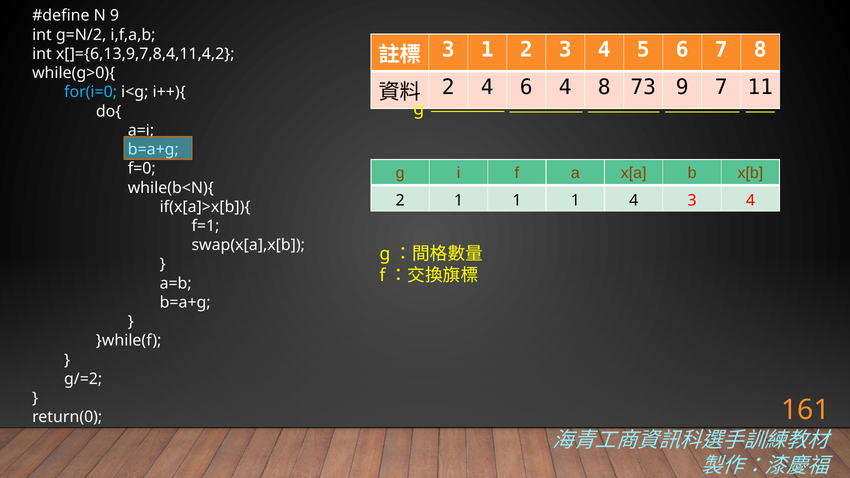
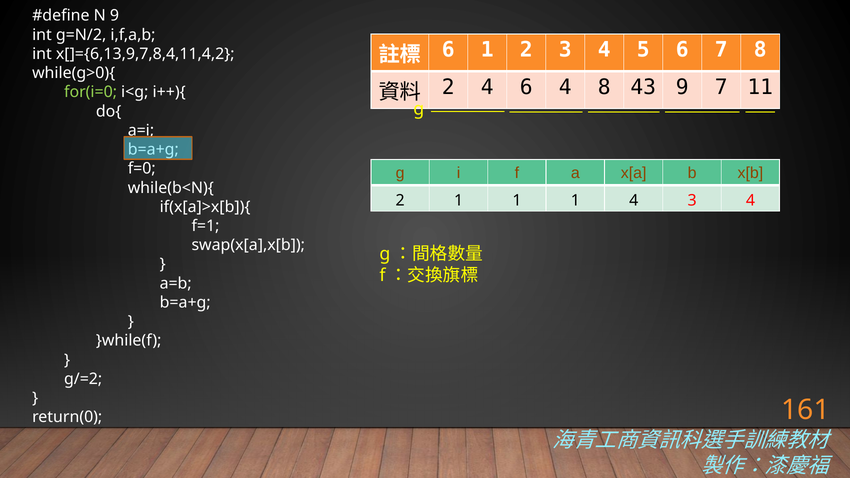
3: 3 -> 6 (448, 50)
73: 73 -> 43 (643, 87)
for(i=0 colour: light blue -> light green (91, 92)
